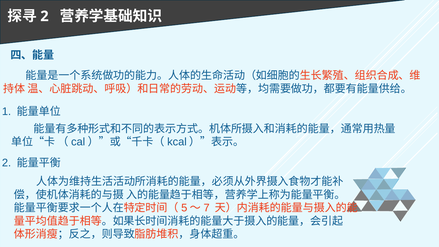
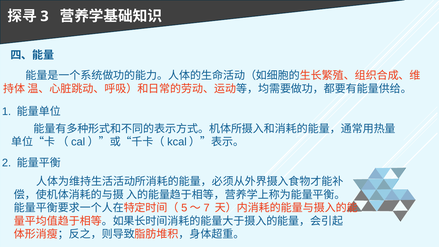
2: 2 -> 3 (44, 16)
